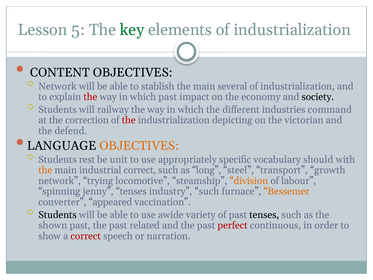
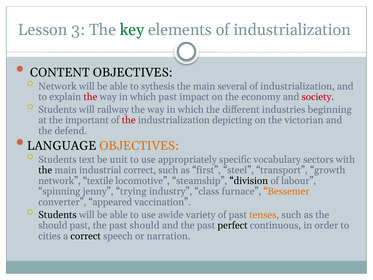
5: 5 -> 3 (78, 30)
stablish: stablish -> sythesis (158, 86)
society colour: black -> red (318, 97)
command: command -> beginning (330, 109)
correction: correction -> important (87, 120)
rest: rest -> text (87, 159)
should: should -> sectors (318, 159)
the colour: orange -> black (45, 170)
long: long -> first (207, 170)
trying: trying -> textile (98, 181)
division colour: orange -> black (249, 181)
jenny tenses: tenses -> trying (131, 191)
industry such: such -> class (207, 191)
tenses colour: black -> orange (264, 215)
shown: shown -> should (53, 225)
past related: related -> should (145, 225)
perfect colour: red -> black (233, 225)
show: show -> cities (50, 236)
correct colour: red -> black (86, 236)
